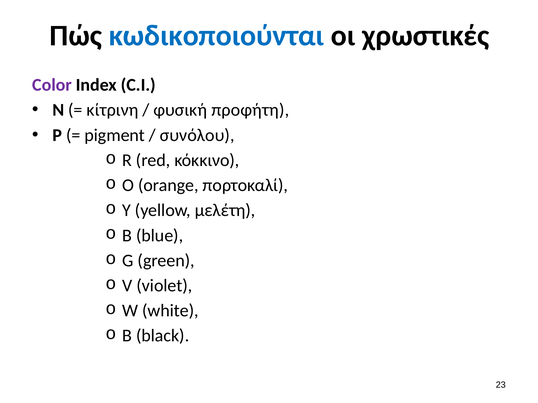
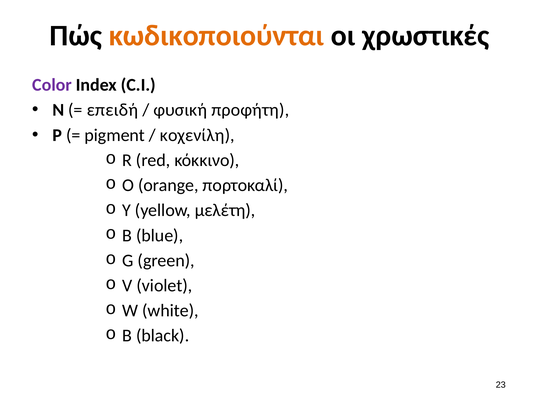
κωδικοποιούνται colour: blue -> orange (216, 36)
κίτρινη: κίτρινη -> επειδή (112, 110)
συνόλου: συνόλου -> κοχενίλη (197, 135)
